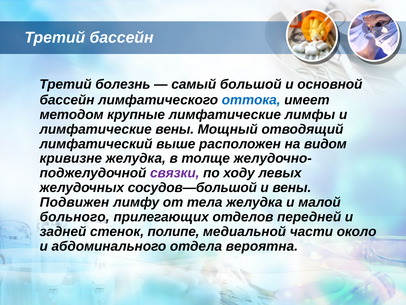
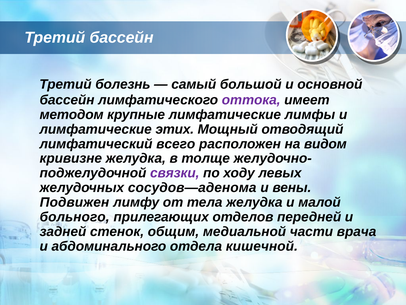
оттока colour: blue -> purple (251, 100)
лимфатические вены: вены -> этих (175, 129)
выше: выше -> всего (176, 144)
сосудов—большой: сосудов—большой -> сосудов—аденома (192, 187)
полипе: полипе -> общим (173, 231)
около: около -> врача (357, 231)
вероятна: вероятна -> кишечной (262, 246)
